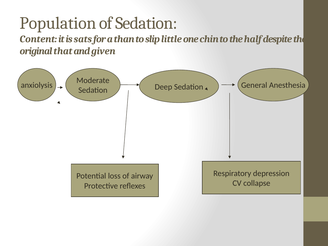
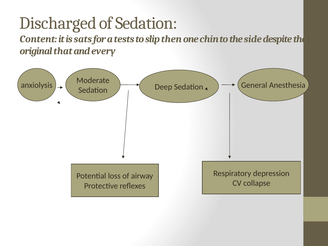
Population: Population -> Discharged (58, 23)
than: than -> tests (124, 39)
little: little -> then (171, 39)
half: half -> side (253, 39)
given: given -> every (103, 51)
